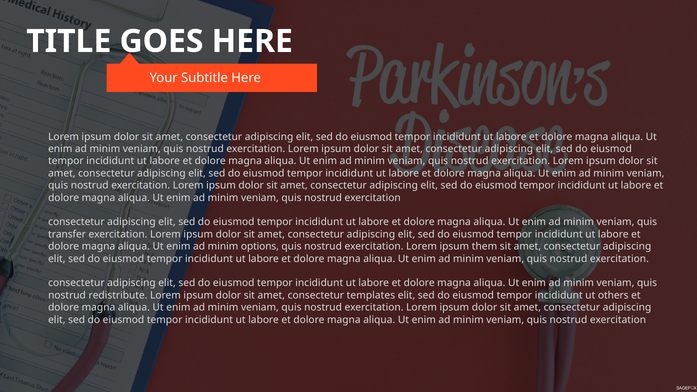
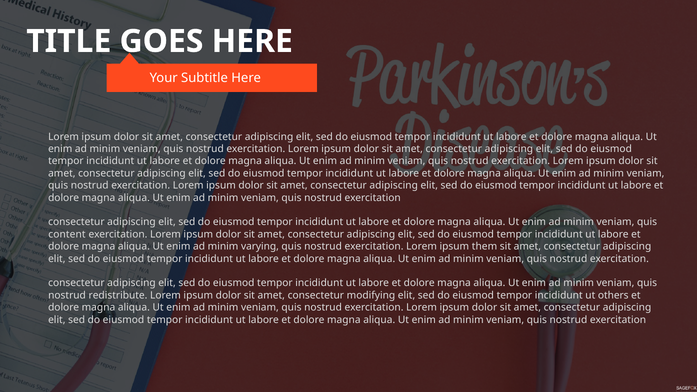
transfer: transfer -> content (67, 234)
options: options -> varying (260, 247)
templates: templates -> modifying (371, 295)
